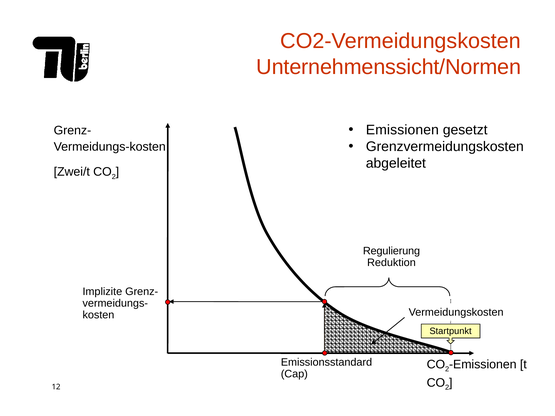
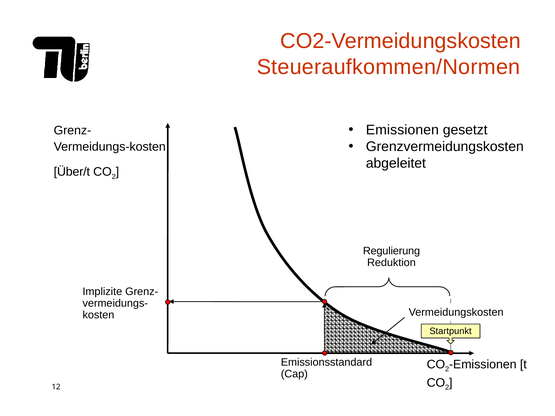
Unternehmenssicht/Normen: Unternehmenssicht/Normen -> Steueraufkommen/Normen (388, 67)
Zwei/t: Zwei/t -> Über/t (72, 172)
